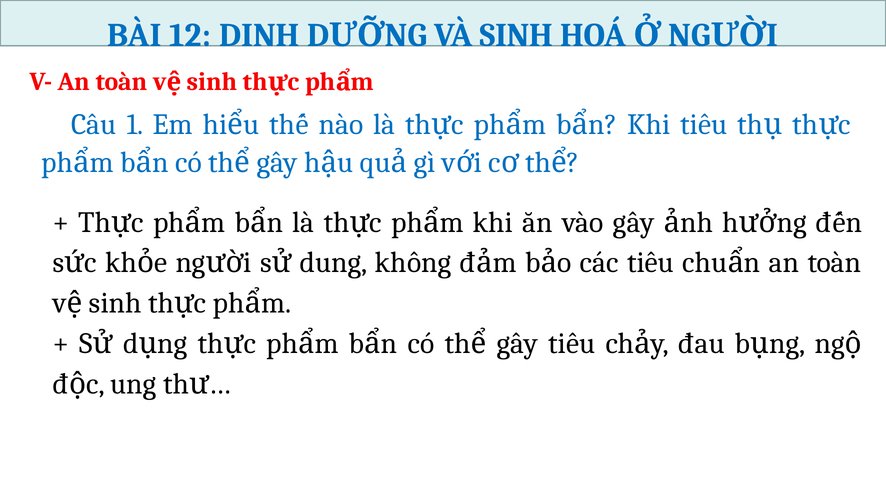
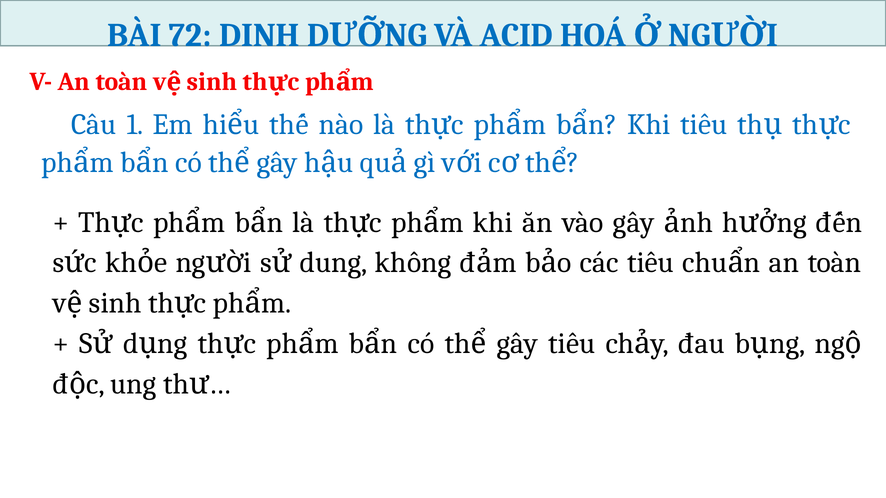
12: 12 -> 72 (190, 35)
VÀ SINH: SINH -> ACID (516, 35)
